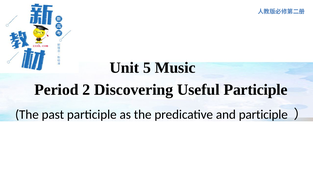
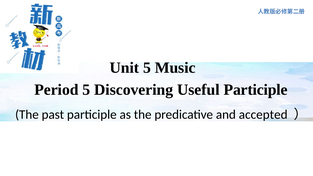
Period 2: 2 -> 5 (86, 90)
and participle: participle -> accepted (263, 115)
